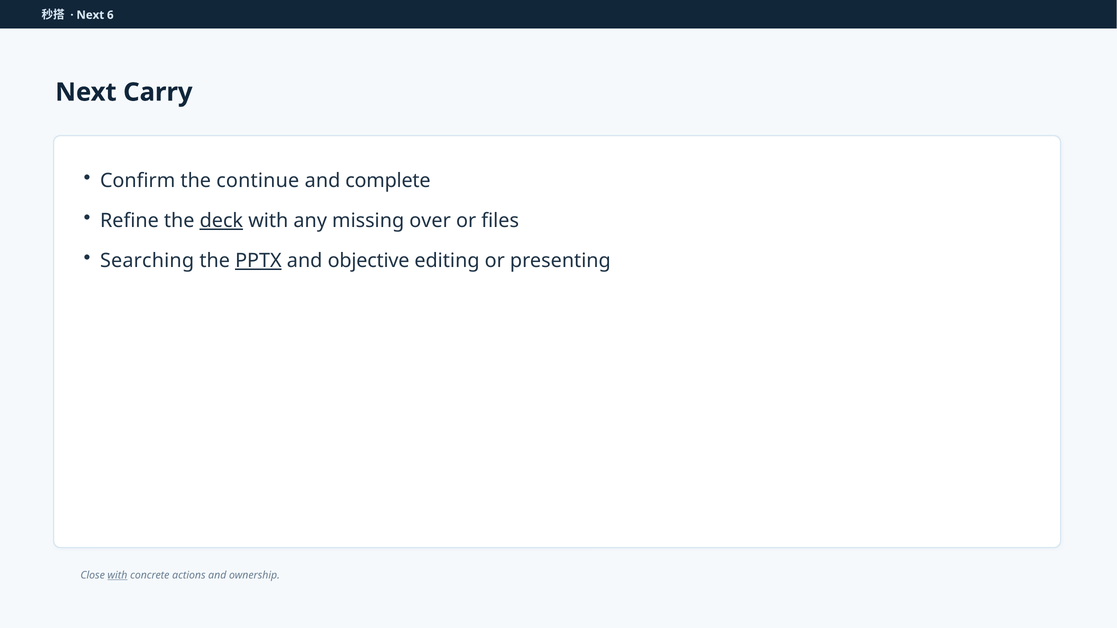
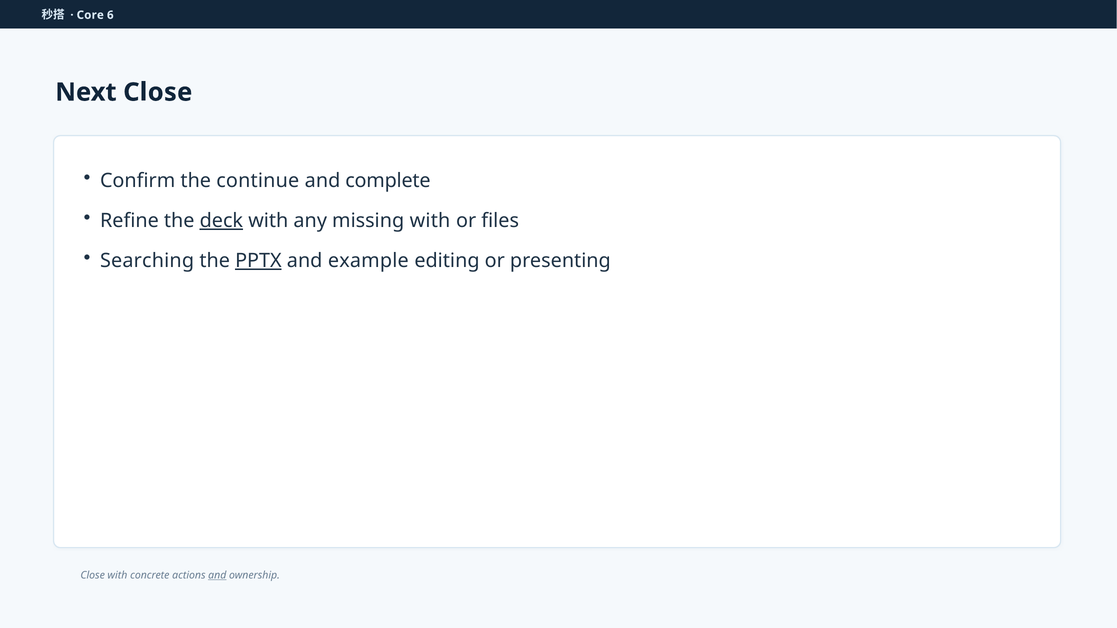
Next: Next -> Core (90, 15)
Next Carry: Carry -> Close (158, 92)
missing over: over -> with (430, 221)
objective: objective -> example (368, 261)
with underline: present -> none (117, 575)
and underline: none -> present (217, 575)
